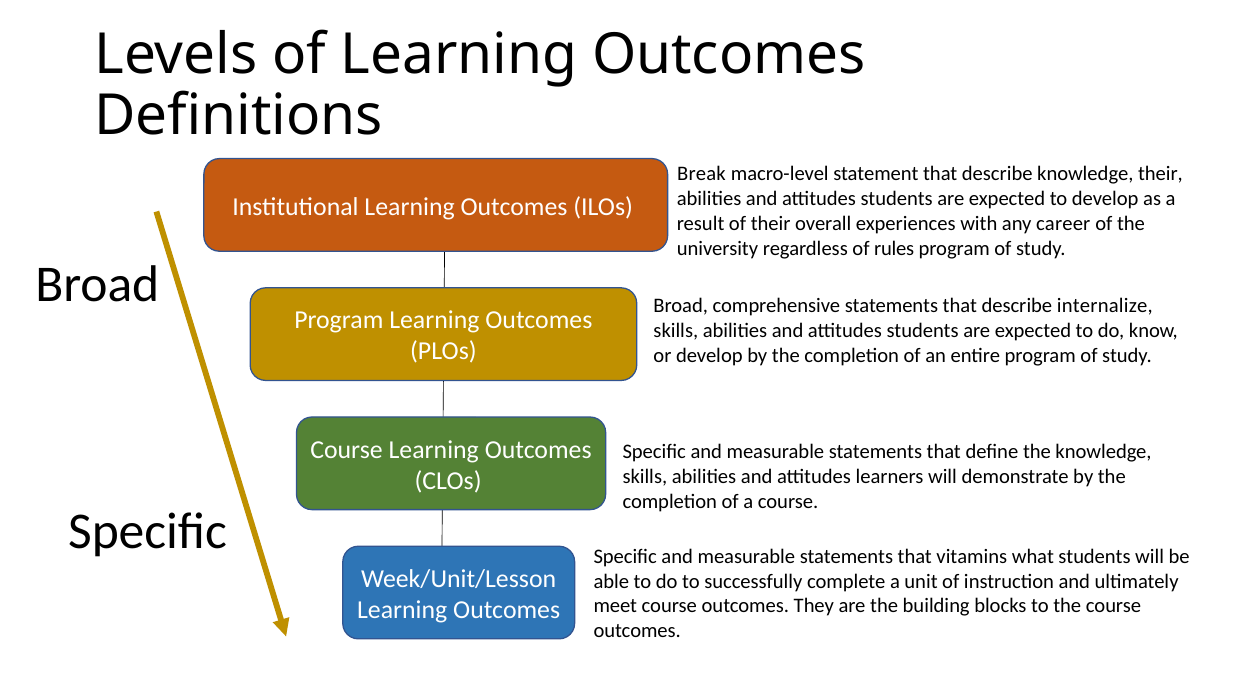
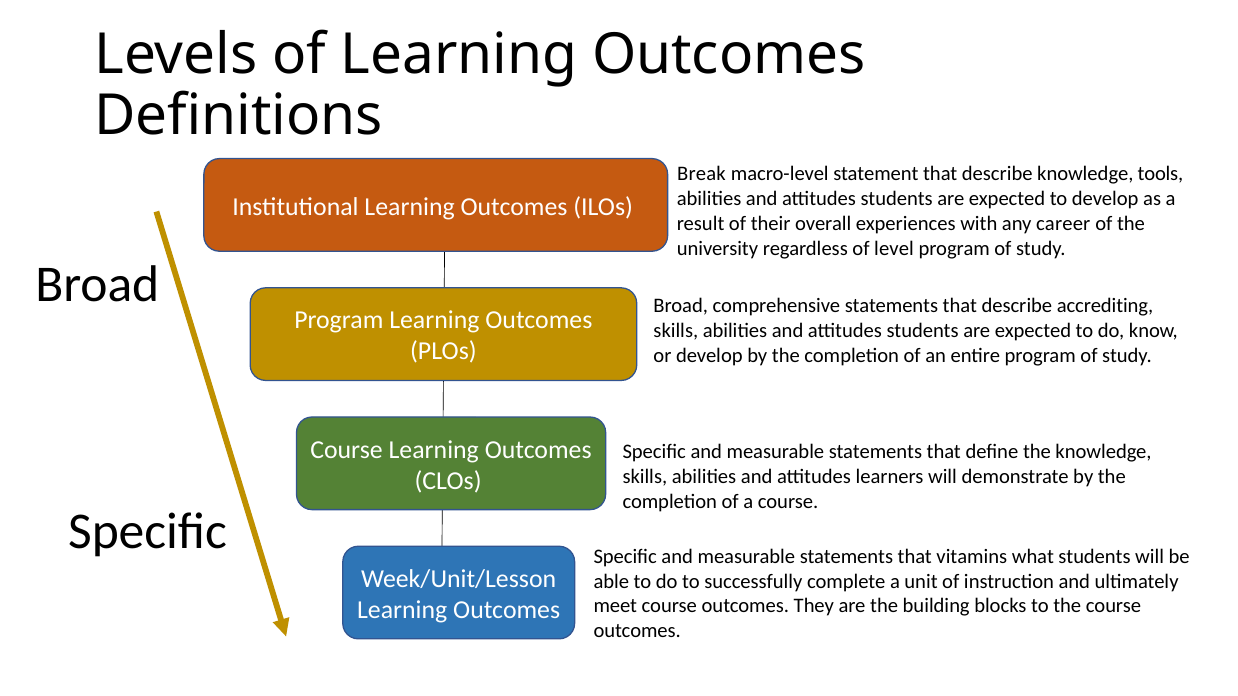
knowledge their: their -> tools (1160, 174)
rules: rules -> level (894, 248)
internalize: internalize -> accrediting (1105, 306)
